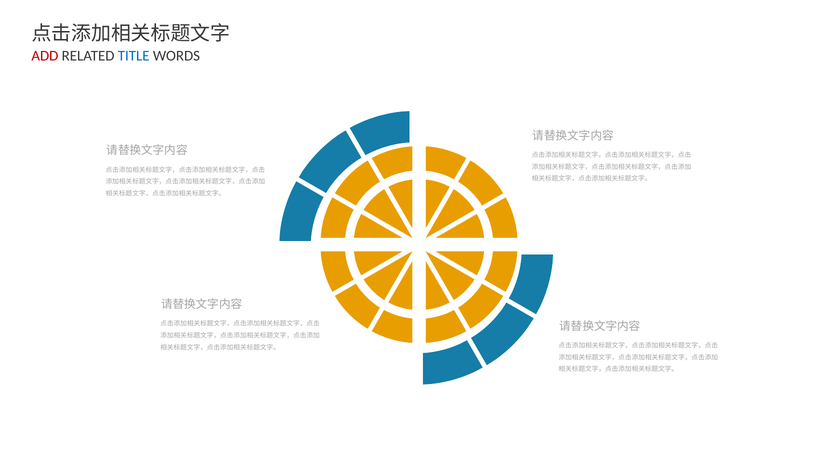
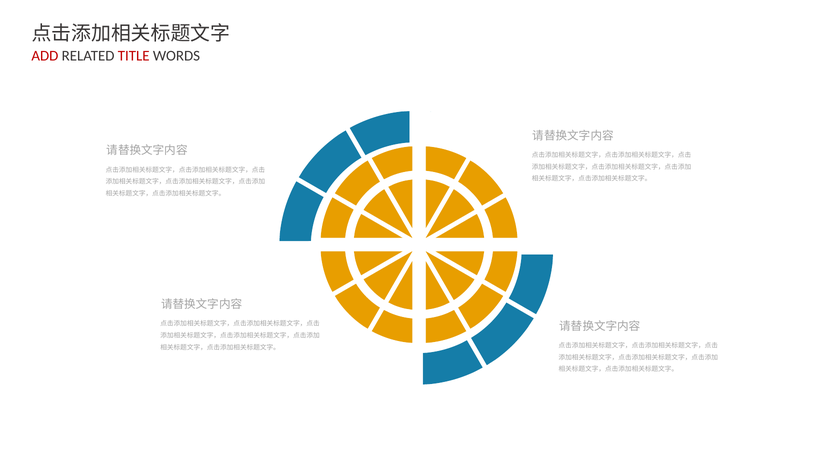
TITLE colour: blue -> red (134, 56)
